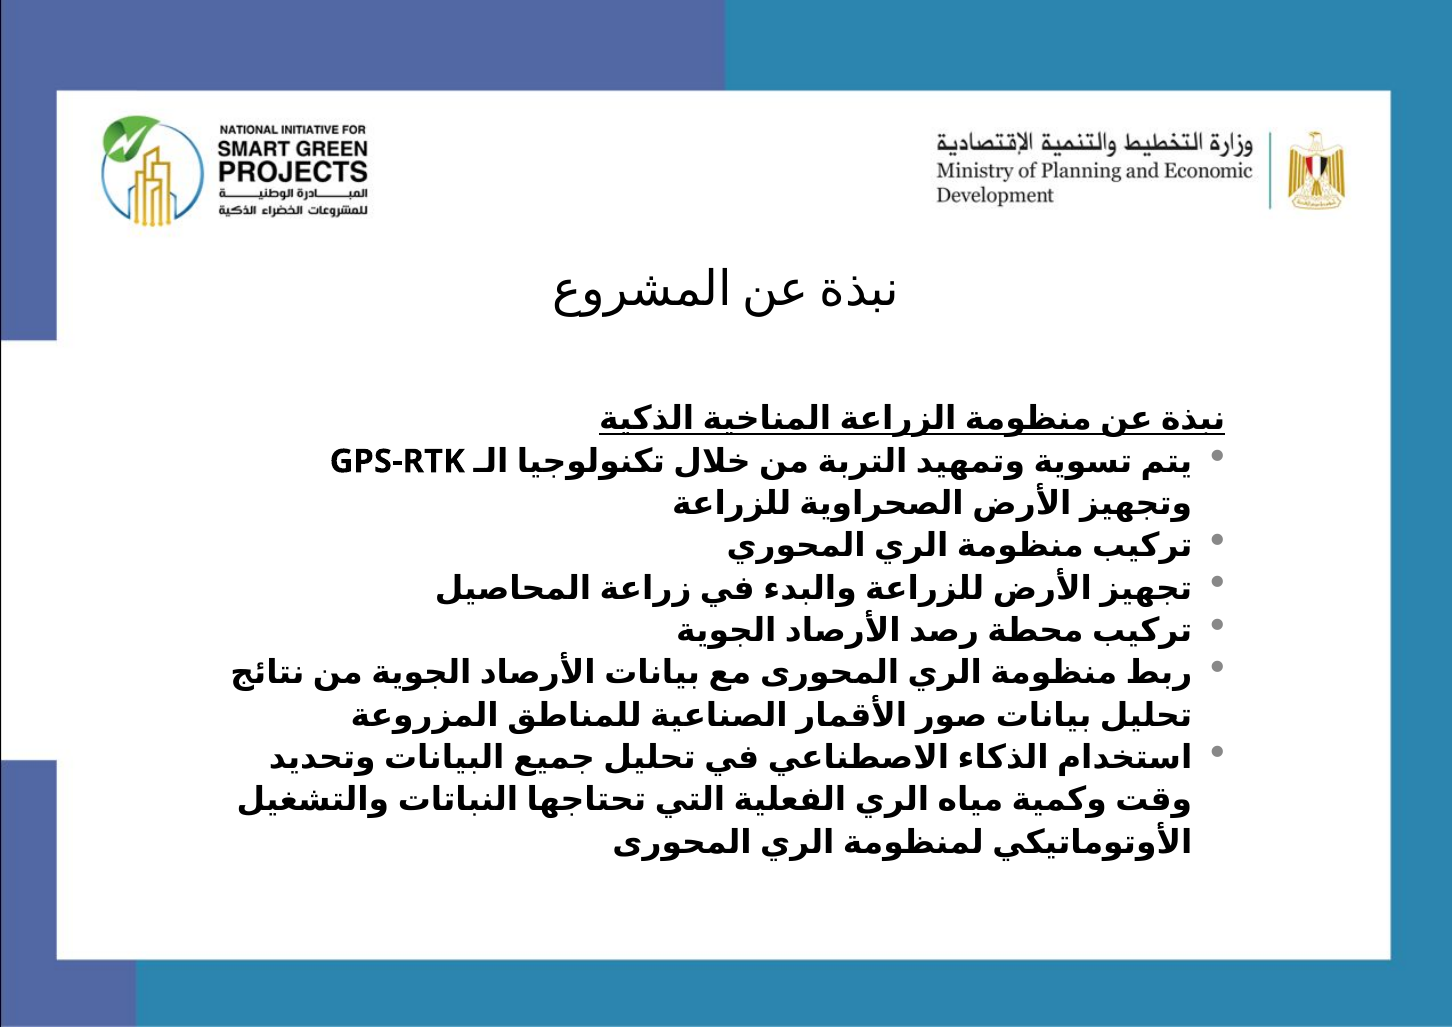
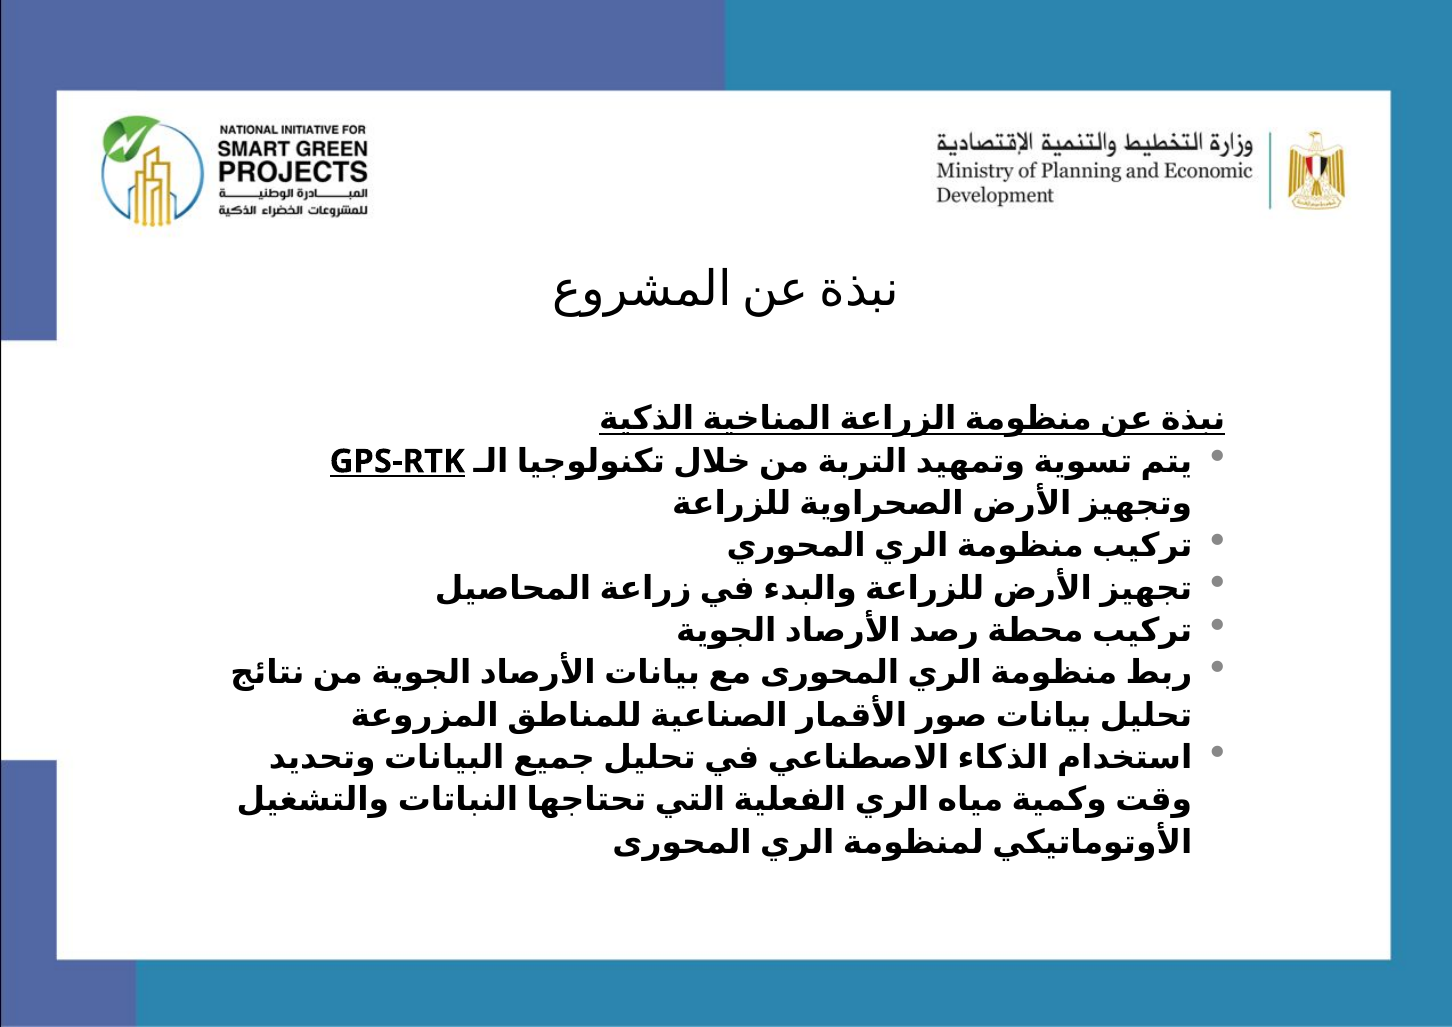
GPS-RTK underline: none -> present (397, 461)
